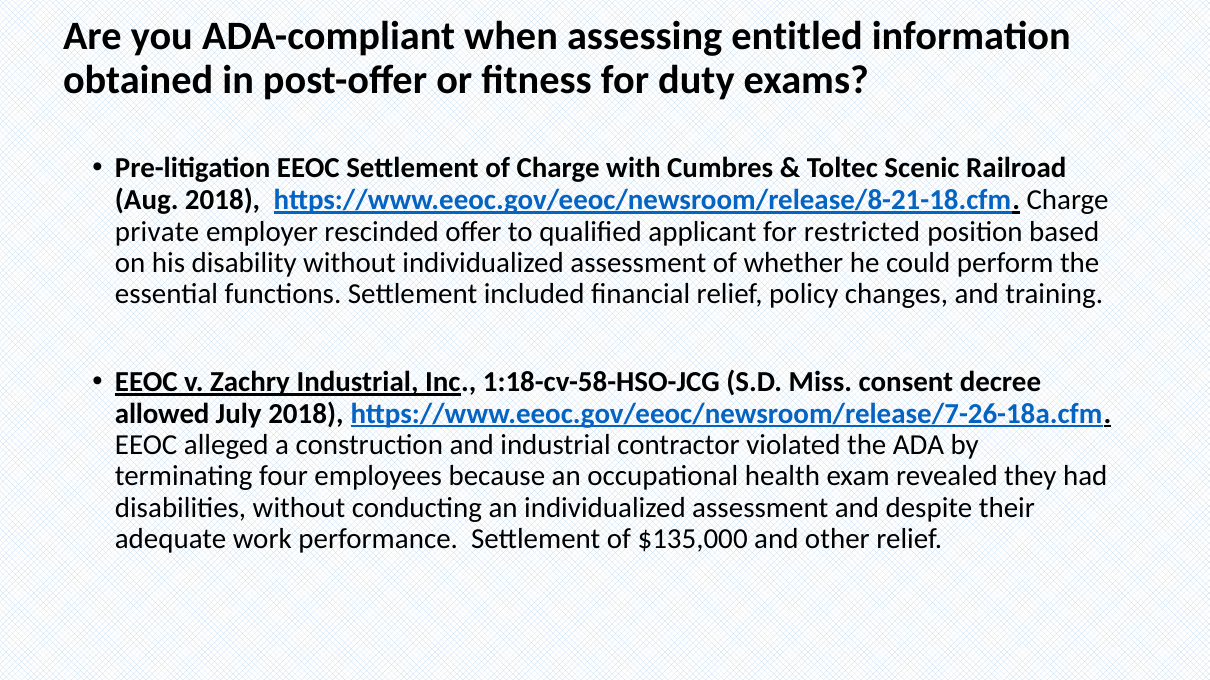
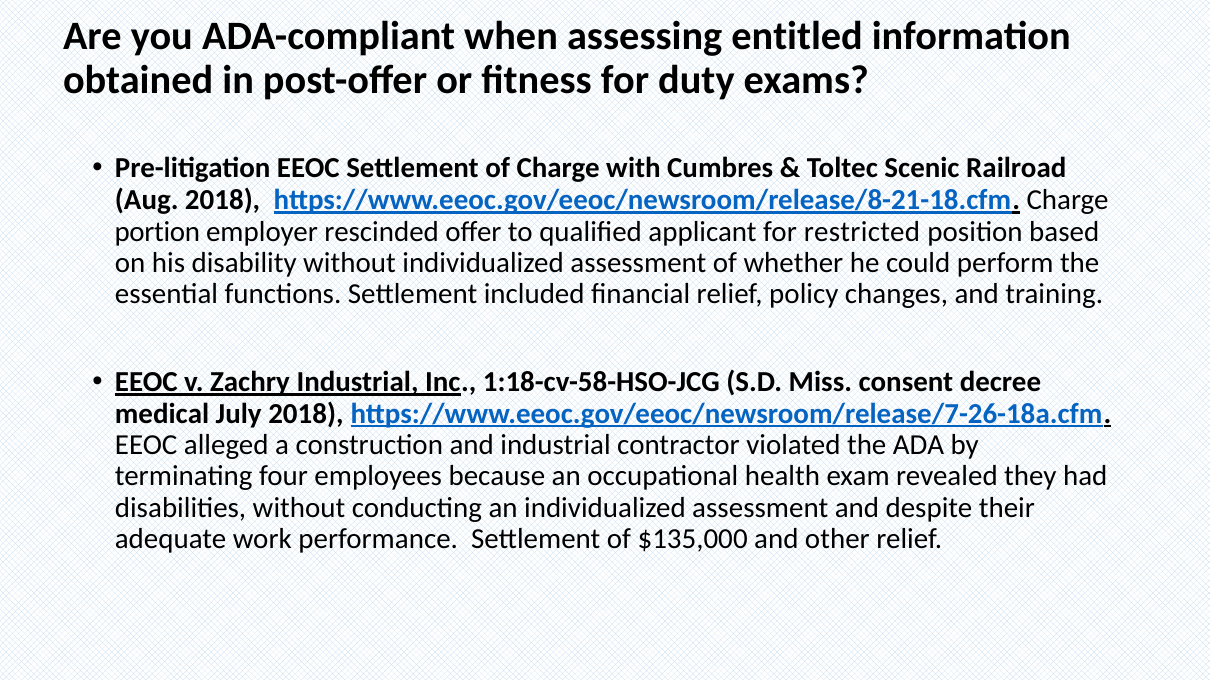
private: private -> portion (157, 232)
allowed: allowed -> medical (162, 414)
